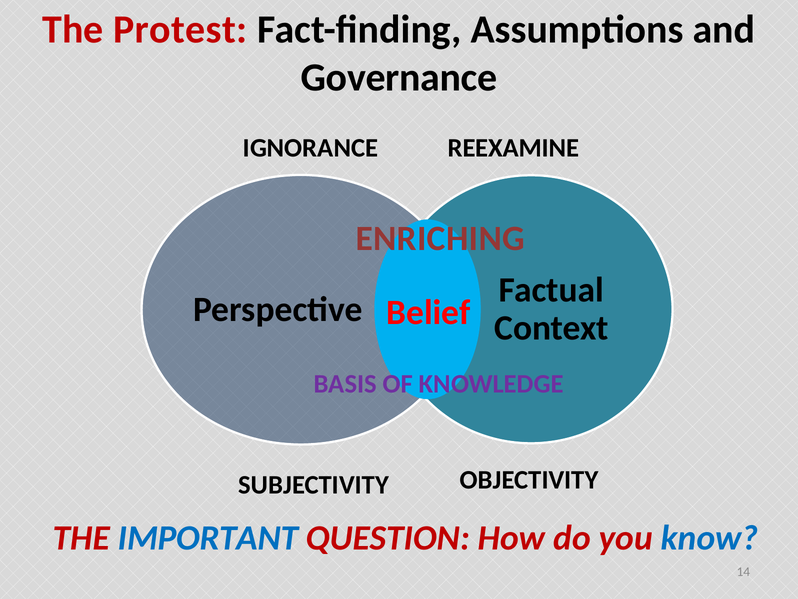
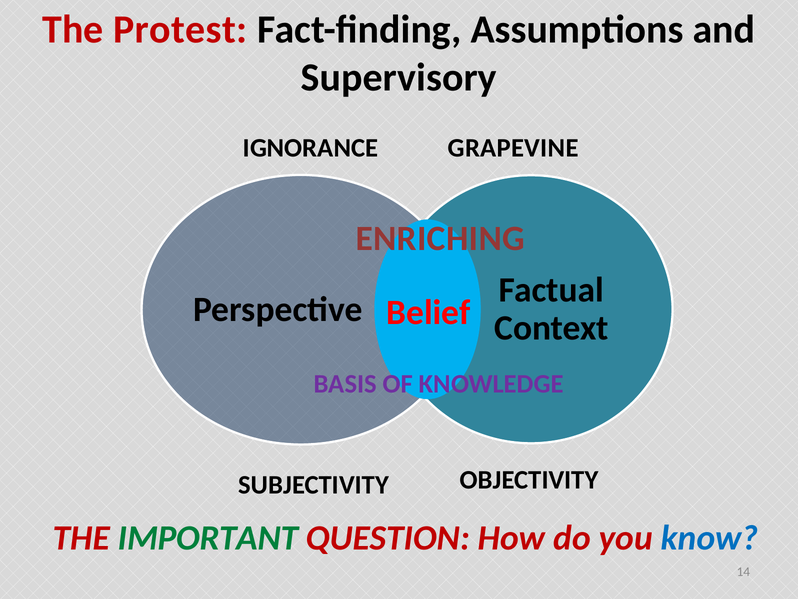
Governance: Governance -> Supervisory (399, 78)
REEXAMINE: REEXAMINE -> GRAPEVINE (513, 148)
IMPORTANT colour: blue -> green (208, 538)
